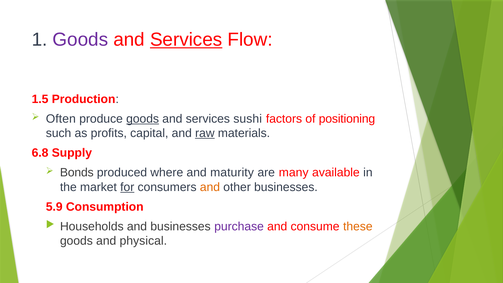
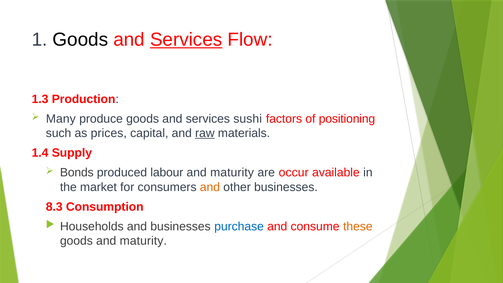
Goods colour: purple -> black (80, 40)
1.5: 1.5 -> 1.3 (40, 99)
Often: Often -> Many (61, 119)
goods underline: present -> none (143, 119)
profits: profits -> prices (109, 133)
6.8: 6.8 -> 1.4 (40, 153)
where: where -> labour (167, 173)
many: many -> occur (294, 173)
for underline: present -> none (127, 187)
5.9: 5.9 -> 8.3 (54, 207)
purchase colour: purple -> blue (239, 226)
goods and physical: physical -> maturity (143, 241)
